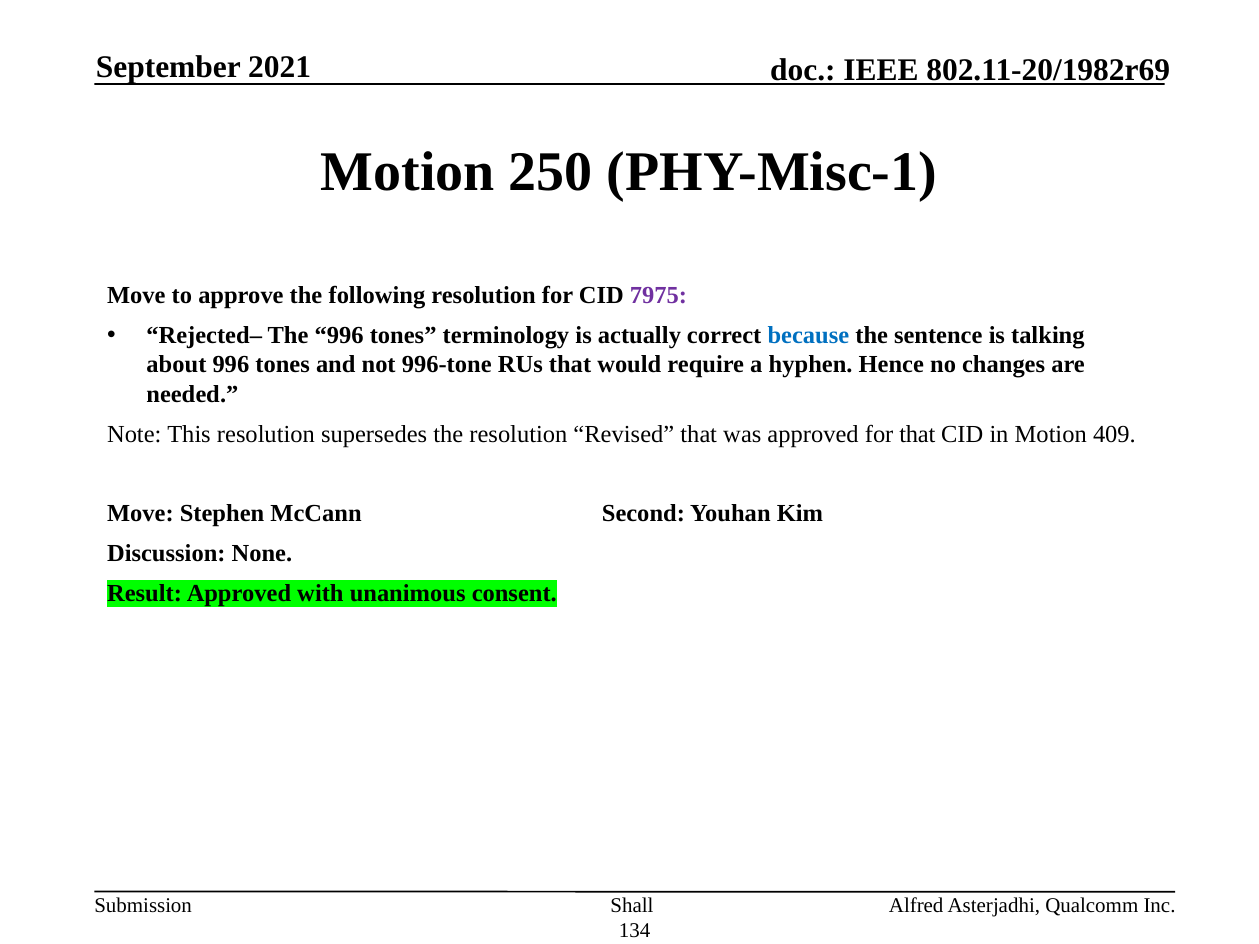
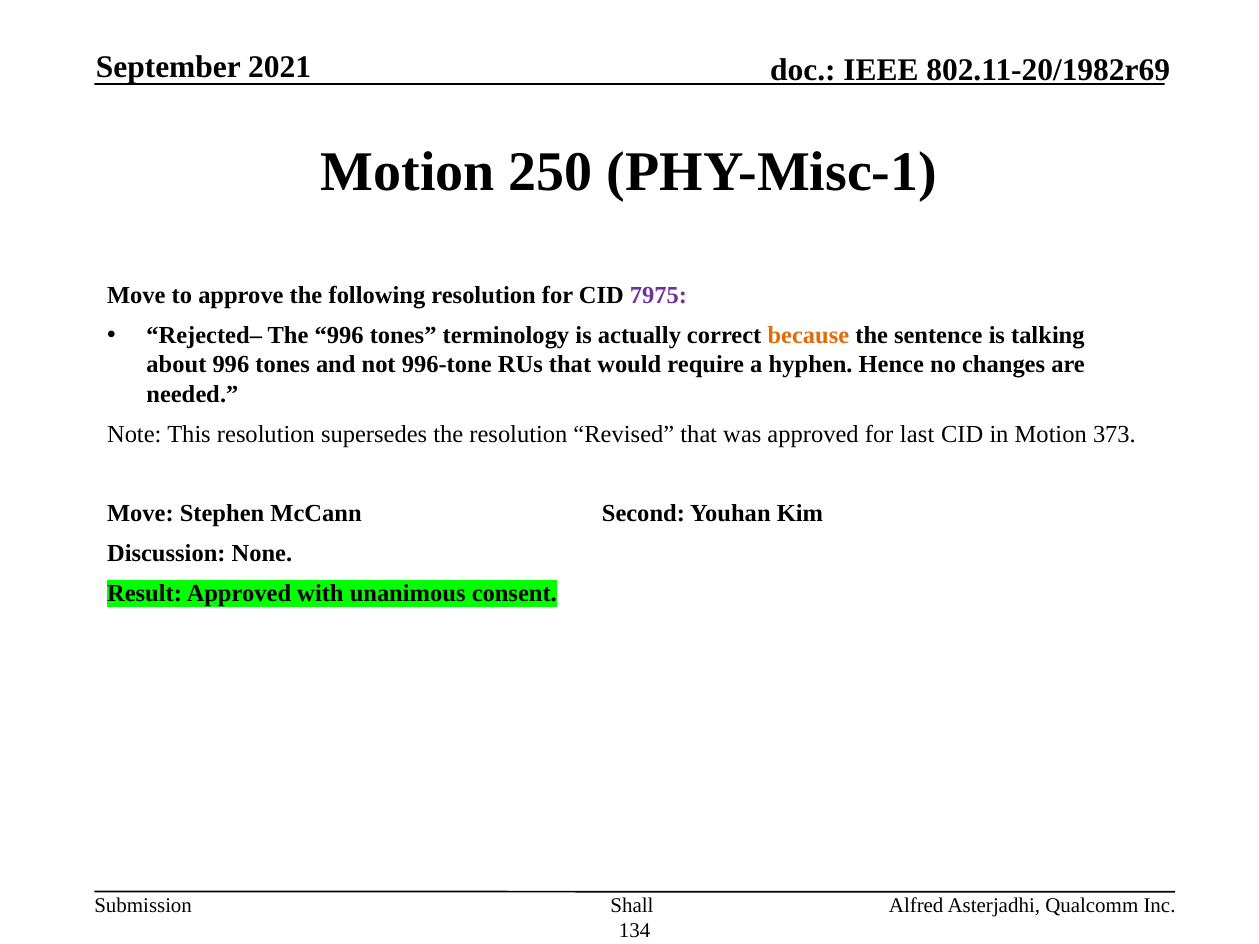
because colour: blue -> orange (808, 335)
for that: that -> last (917, 434)
409: 409 -> 373 (1114, 434)
